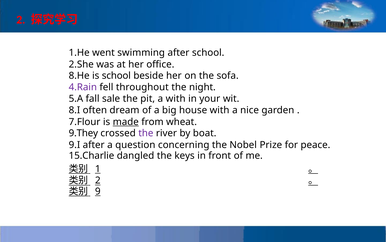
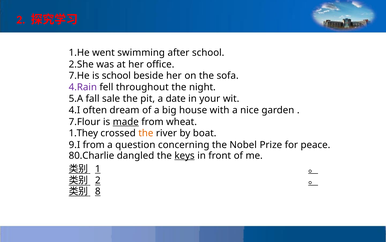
8.He: 8.He -> 7.He (79, 75)
a with: with -> date (176, 98)
8.I: 8.I -> 4.I (74, 110)
9.They: 9.They -> 1.They (83, 133)
the colour: purple -> orange (146, 133)
9.I after: after -> from (94, 144)
15.Charlie: 15.Charlie -> 80.Charlie (91, 155)
keys underline: none -> present (185, 155)
9: 9 -> 8 (98, 191)
